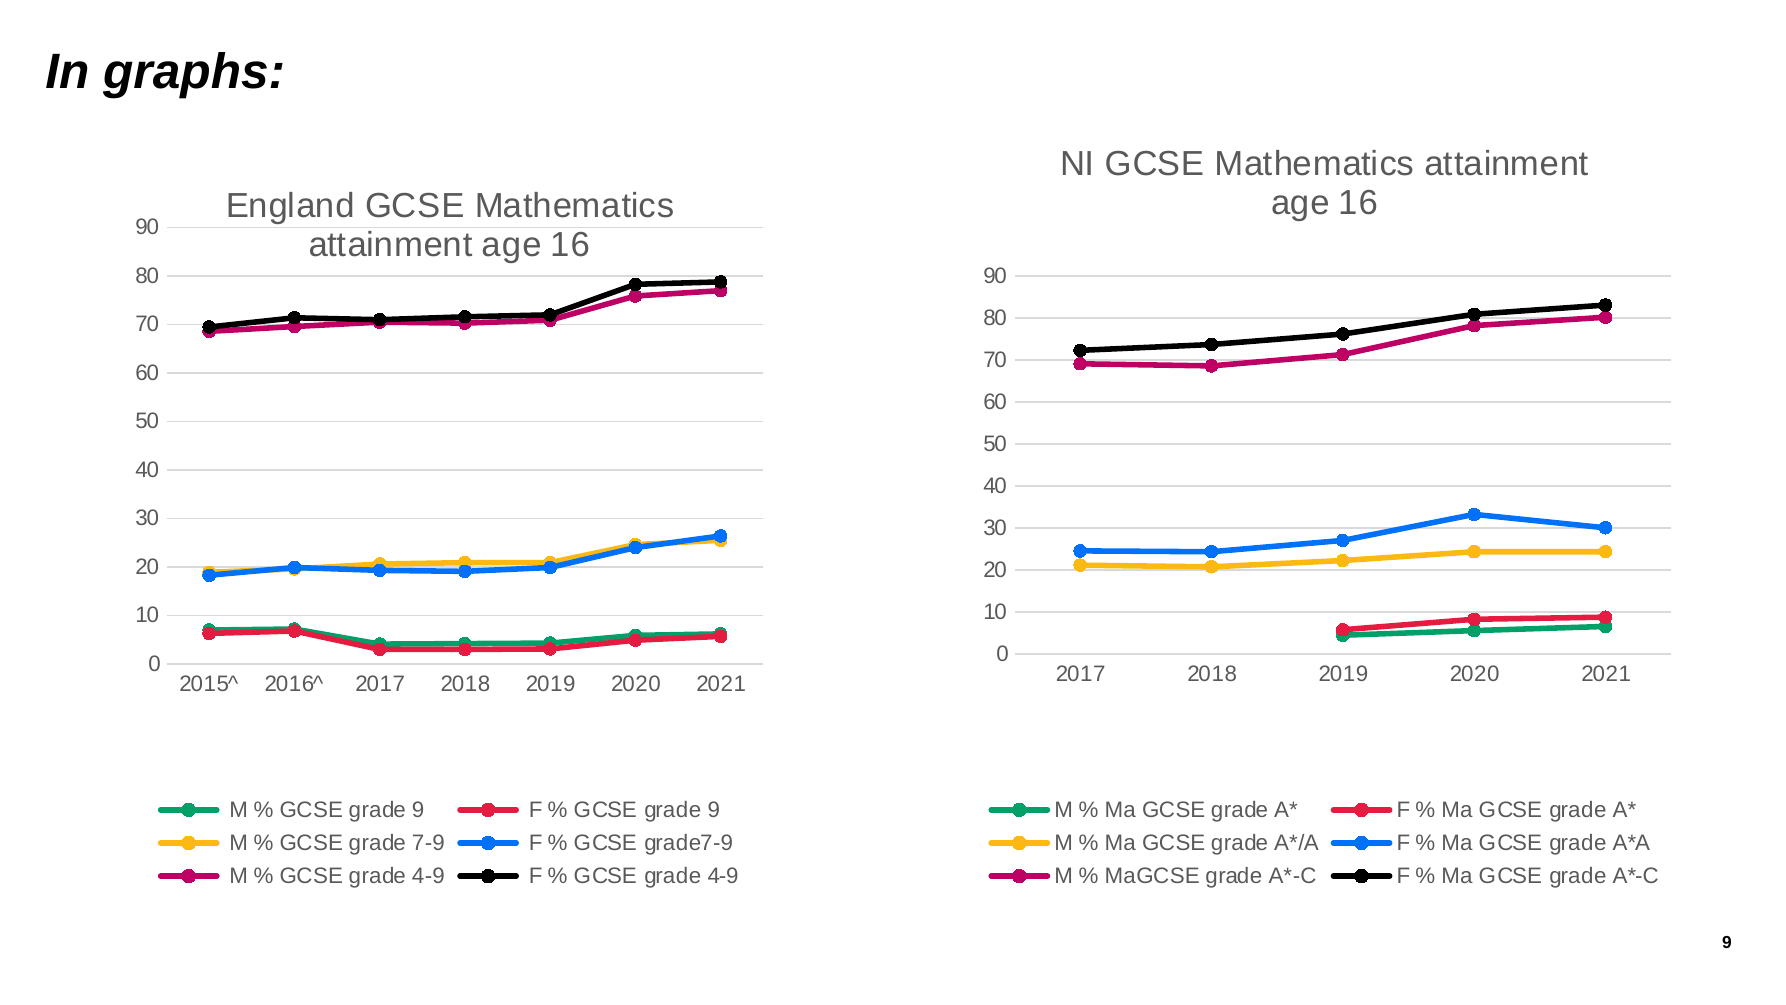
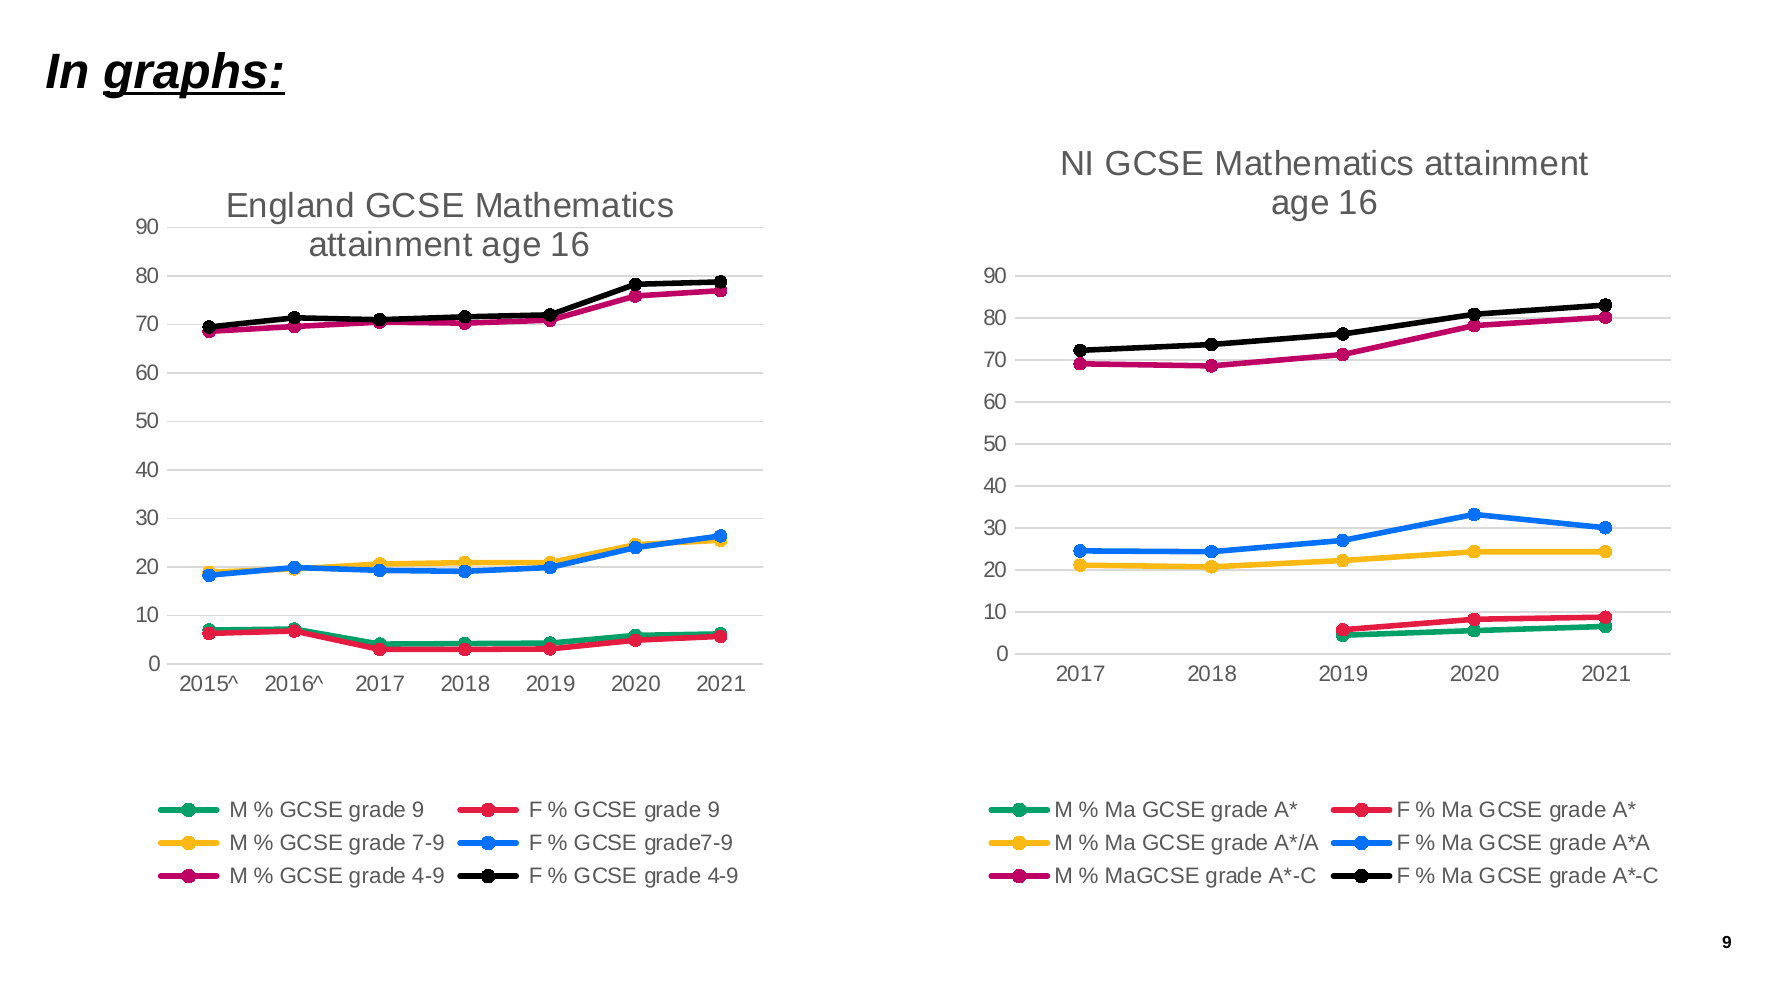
graphs underline: none -> present (194, 72)
